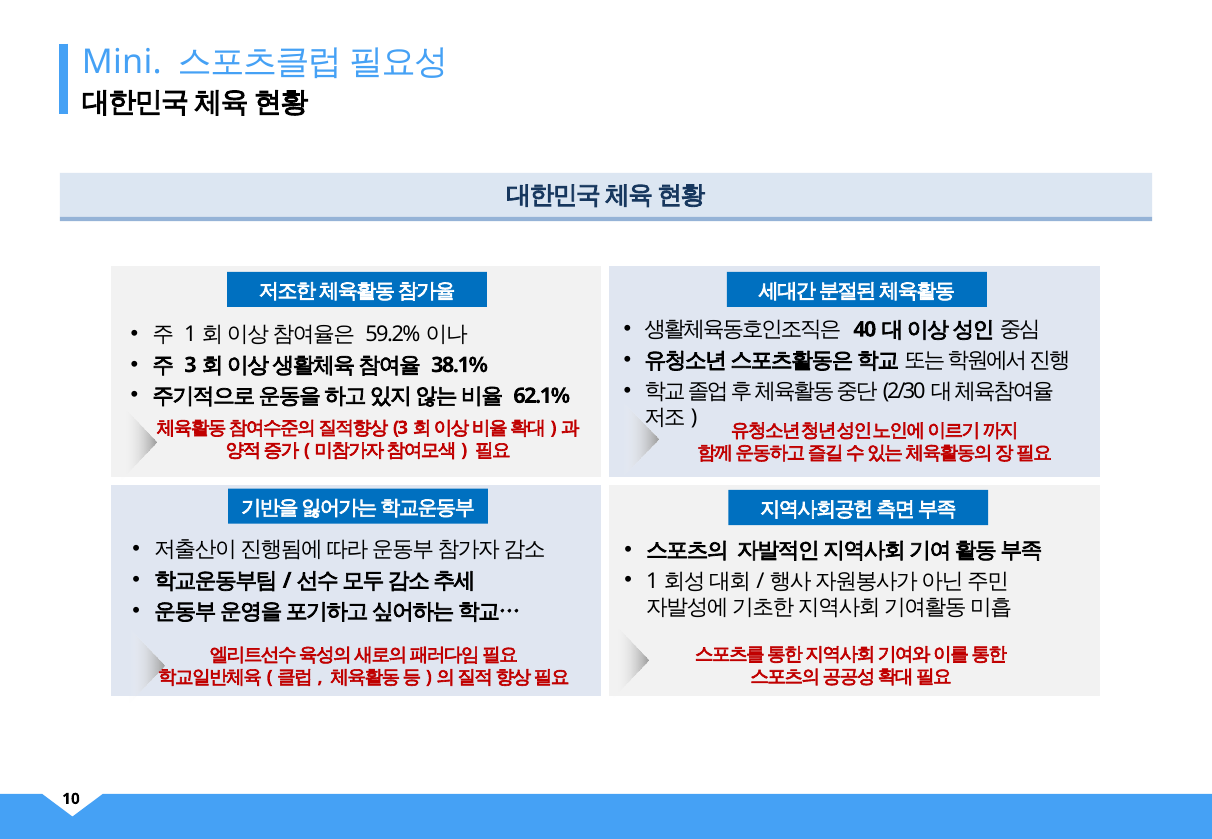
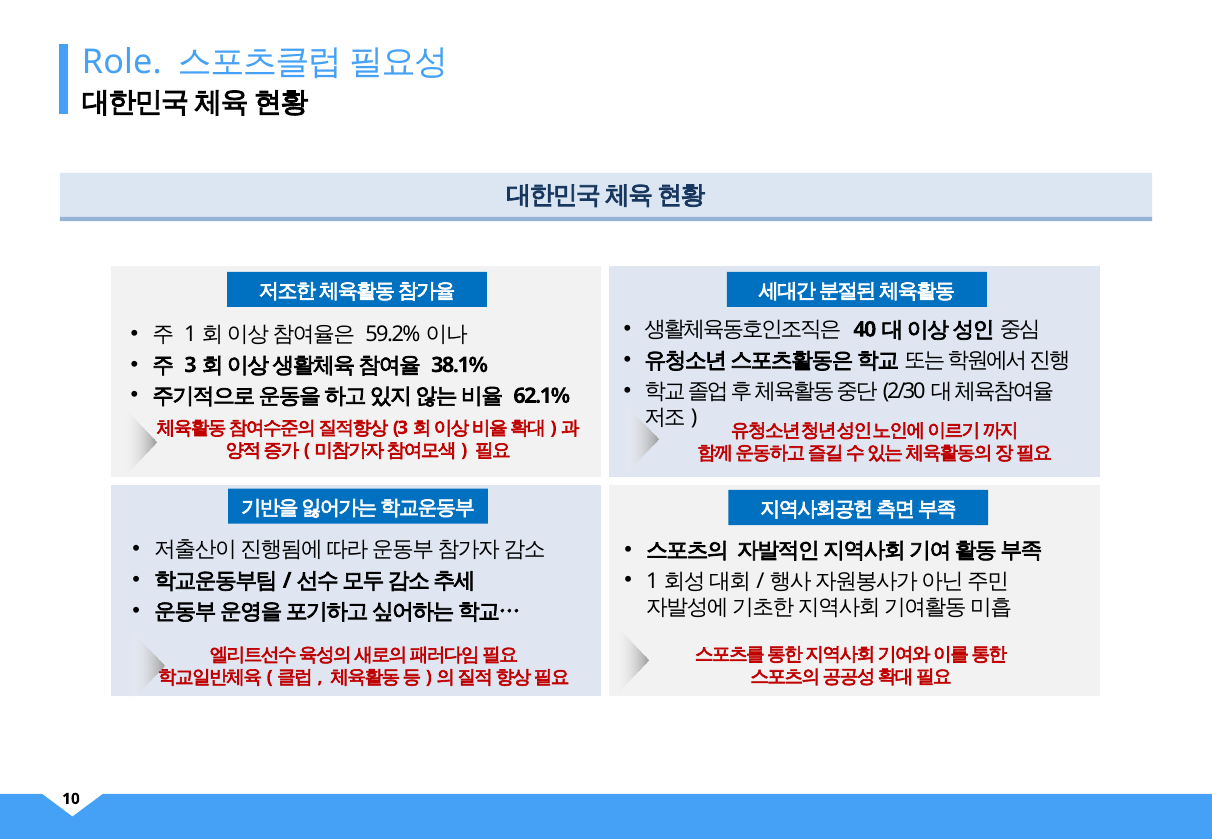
Mini: Mini -> Role (122, 62)
